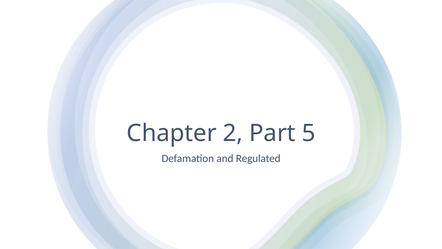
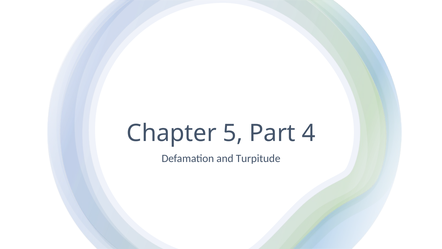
2: 2 -> 5 (233, 133)
5: 5 -> 4 (309, 133)
Regulated: Regulated -> Turpitude (258, 158)
